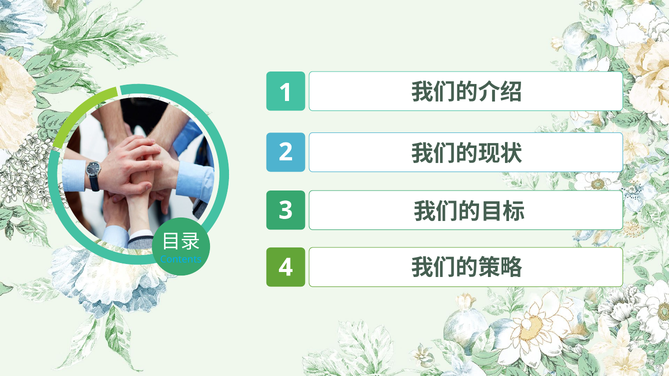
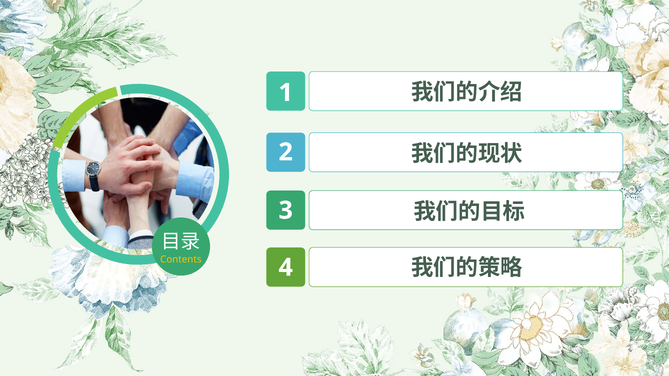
Contents colour: light blue -> yellow (181, 260)
